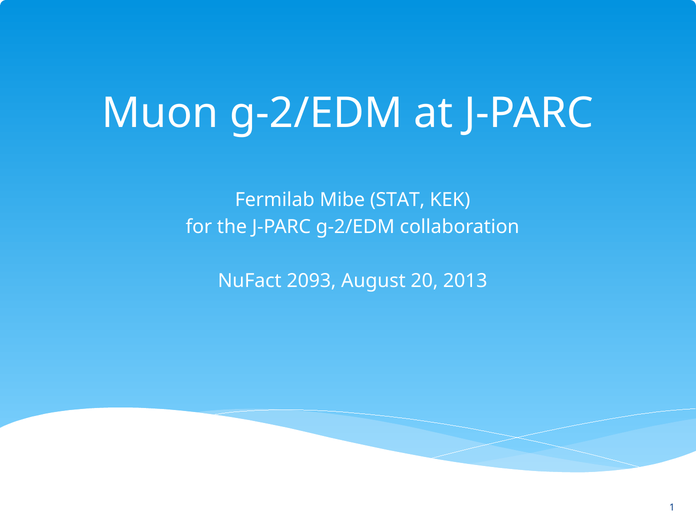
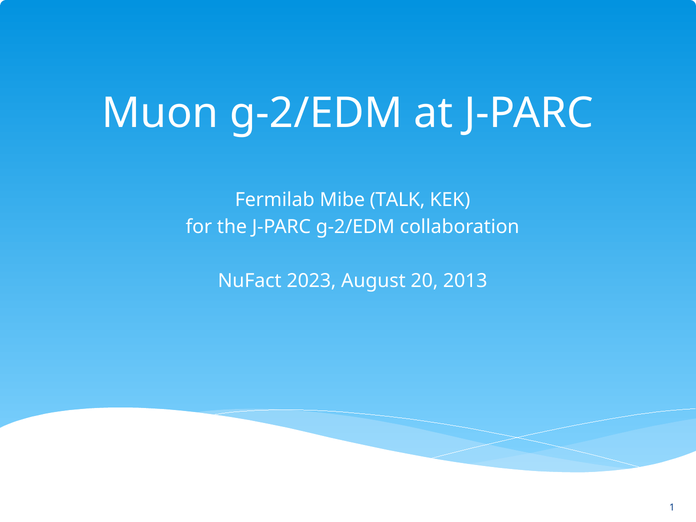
STAT: STAT -> TALK (397, 200)
2093: 2093 -> 2023 (311, 281)
